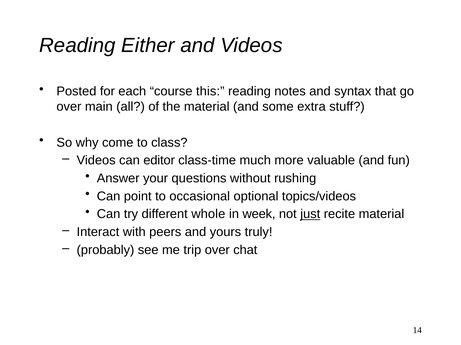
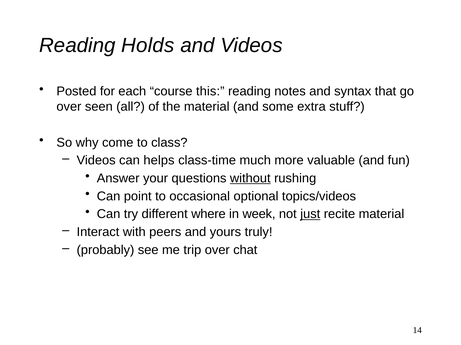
Either: Either -> Holds (148, 46)
main: main -> seen (99, 107)
editor: editor -> helps (159, 161)
without underline: none -> present (250, 179)
whole: whole -> where (208, 215)
